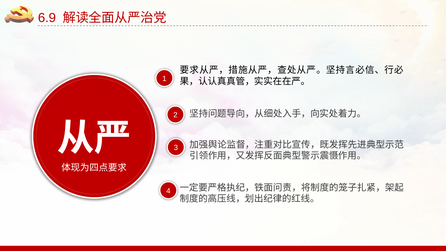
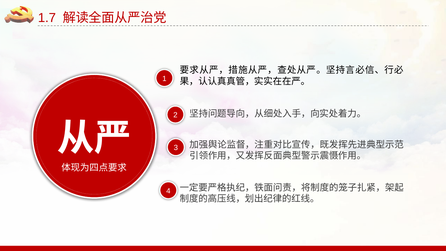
6.9: 6.9 -> 1.7 (47, 18)
